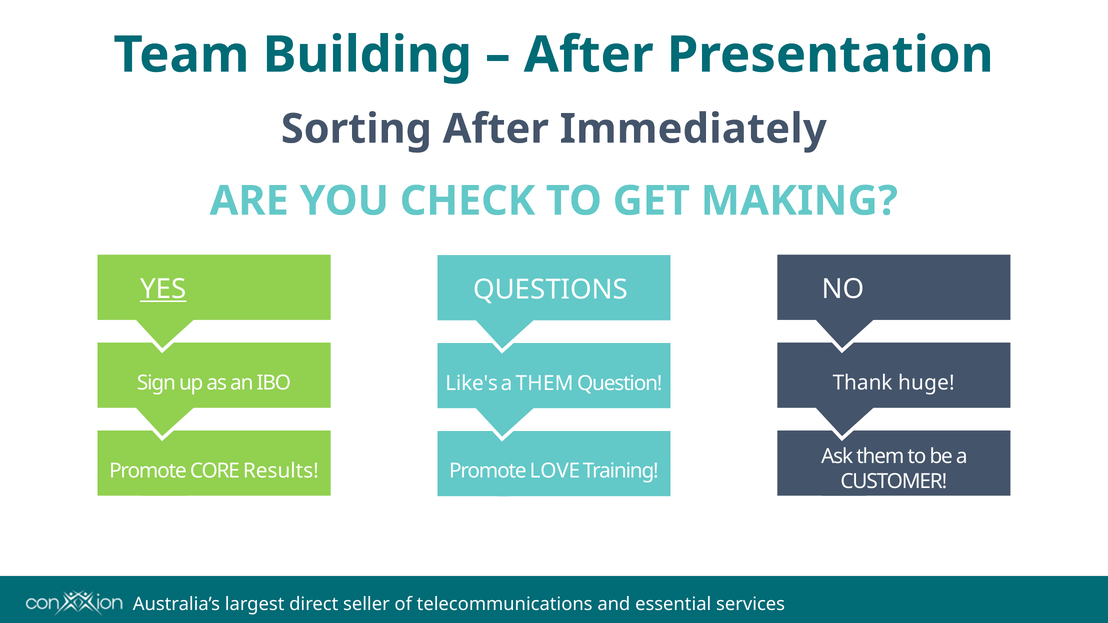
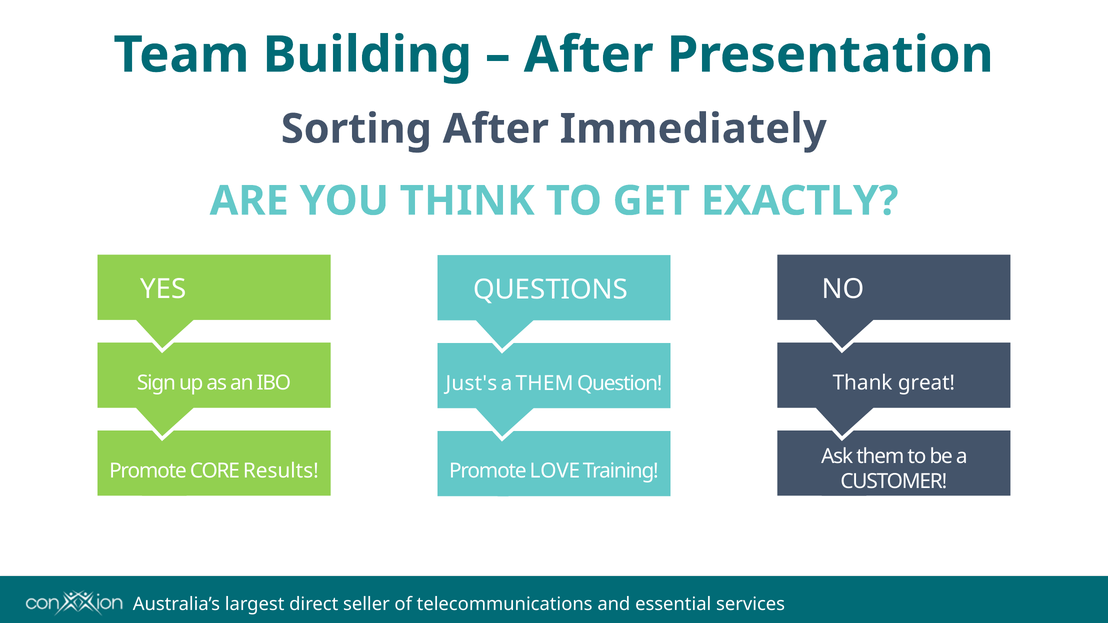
CHECK: CHECK -> THINK (467, 201)
MAKING: MAKING -> EXACTLY (800, 201)
YES underline: present -> none (163, 289)
huge: huge -> great (927, 383)
Like's: Like's -> Just's (471, 383)
